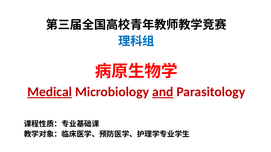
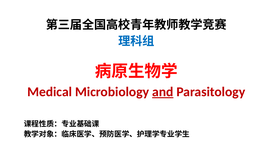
Medical underline: present -> none (50, 92)
